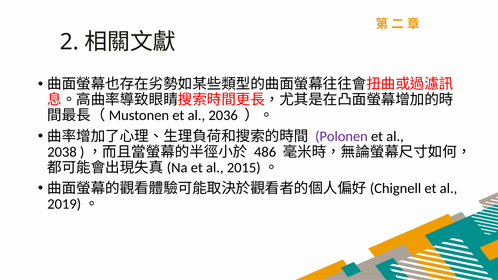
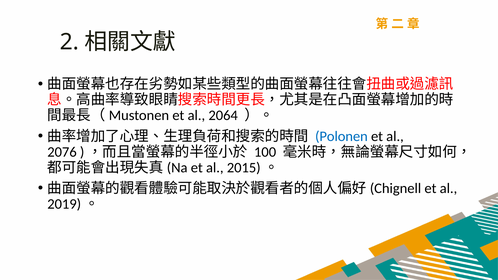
2036: 2036 -> 2064 (223, 115)
Polonen colour: purple -> blue (341, 136)
2038: 2038 -> 2076 (62, 152)
486: 486 -> 100 (265, 152)
